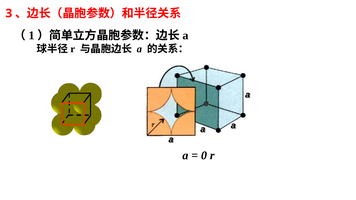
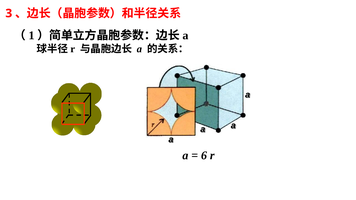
0: 0 -> 6 (204, 156)
